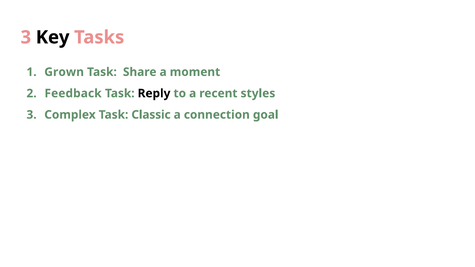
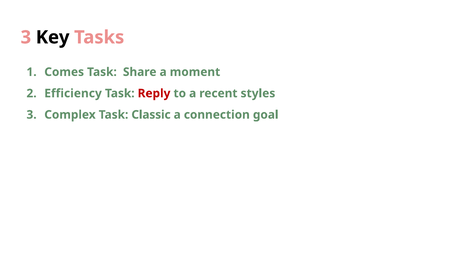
Grown: Grown -> Comes (64, 72)
Feedback: Feedback -> Efficiency (73, 93)
Reply colour: black -> red (154, 93)
